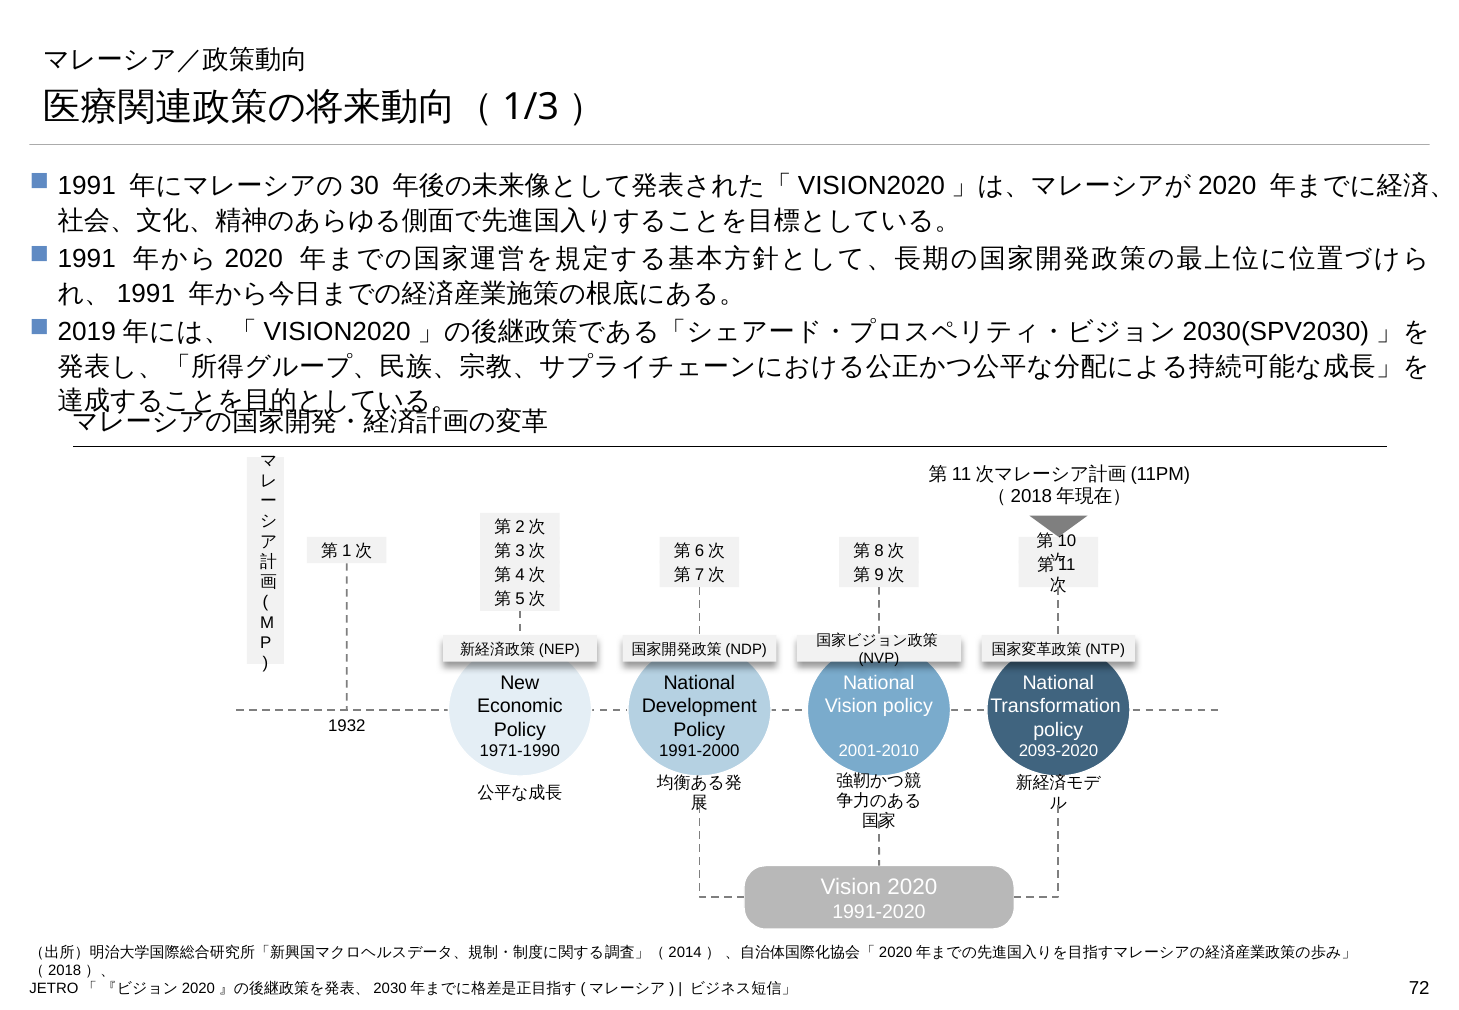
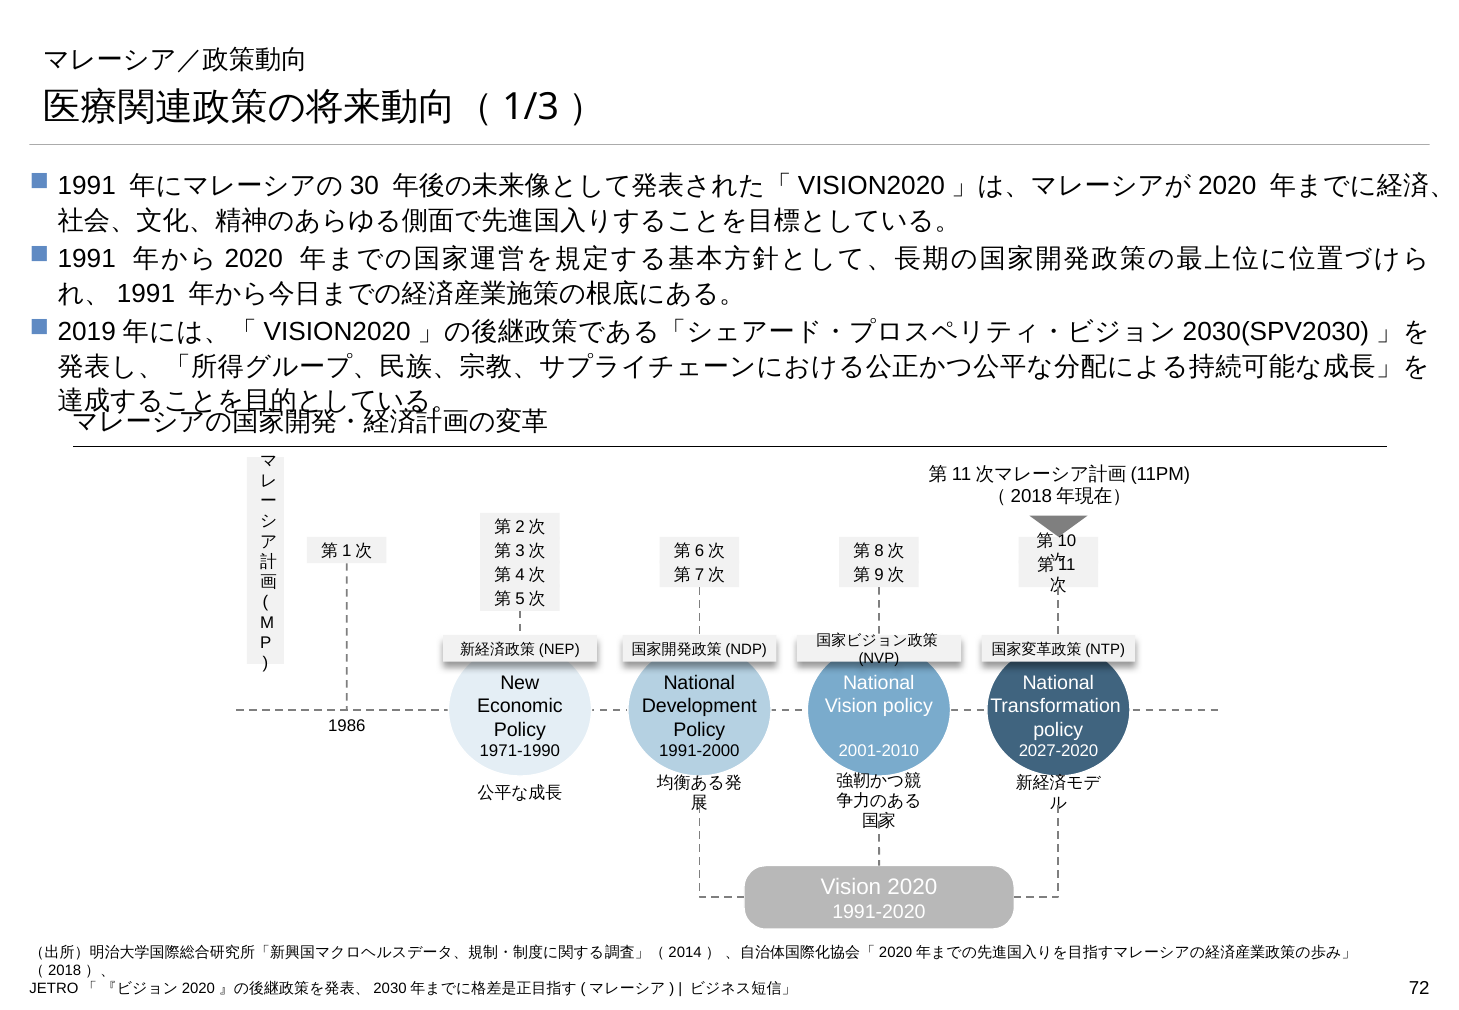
1932: 1932 -> 1986 (347, 726)
2093-2020: 2093-2020 -> 2027-2020 (1058, 751)
